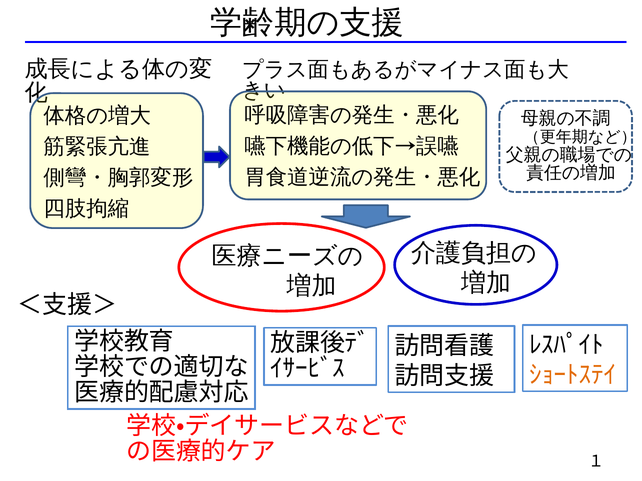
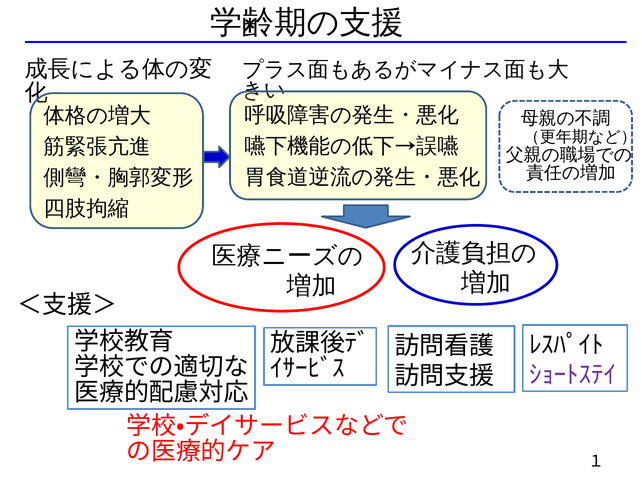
ｼｮｰﾄｽﾃｲ colour: orange -> purple (573, 375)
